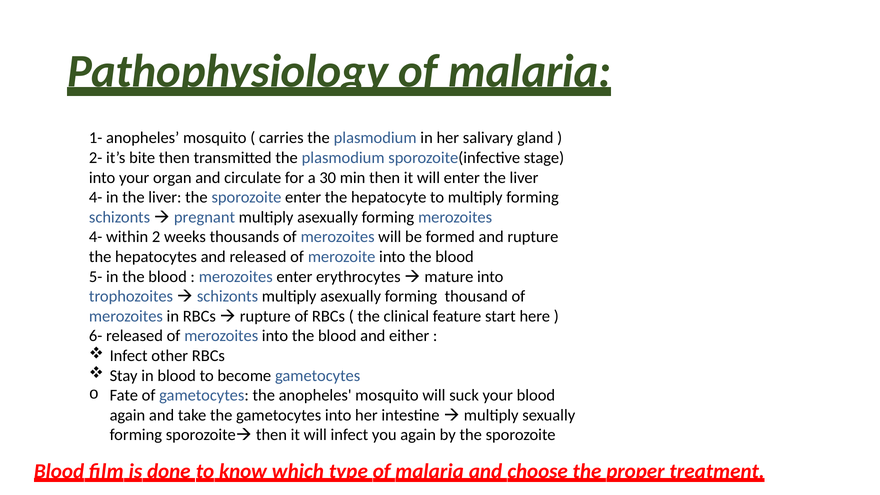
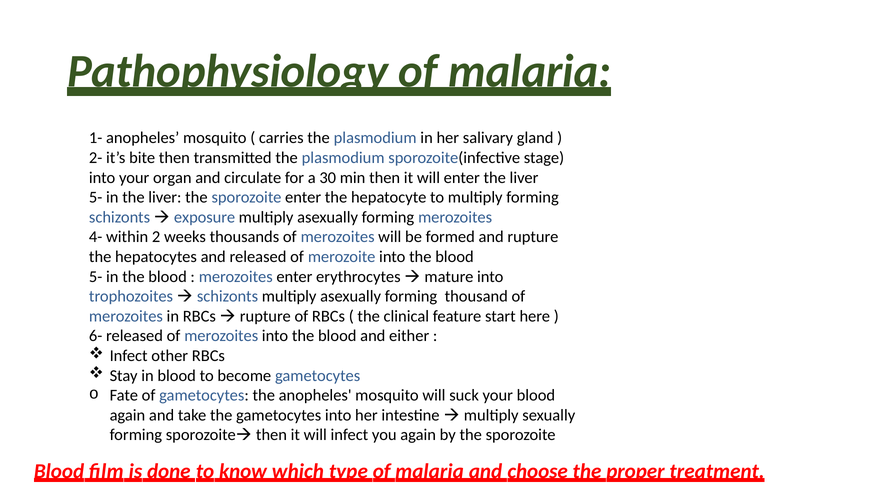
4-: 4- -> 5- (96, 197)
pregnant: pregnant -> exposure (205, 217)
